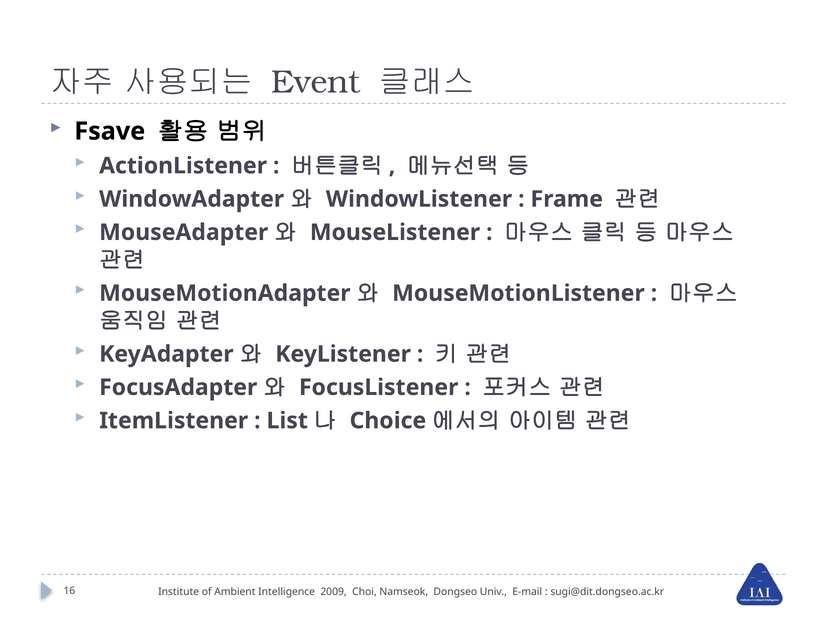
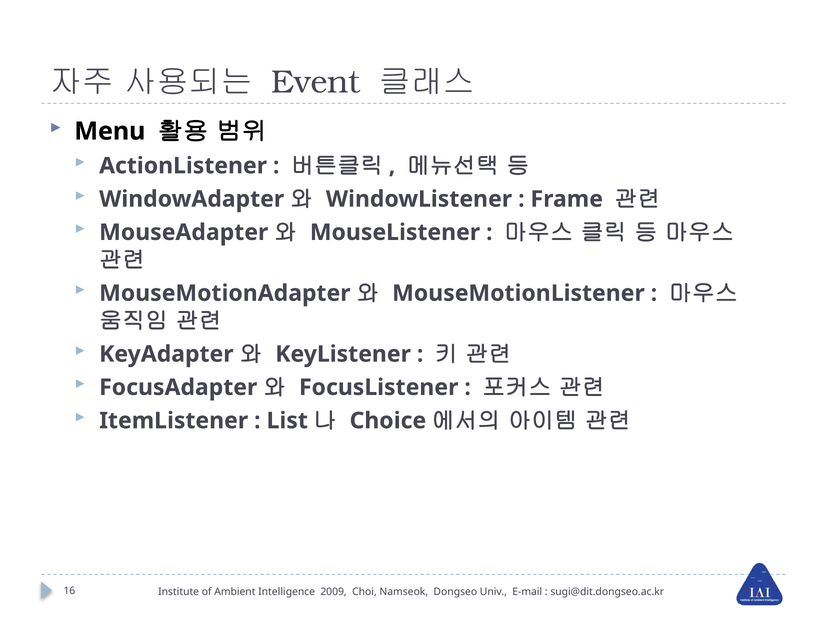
Fsave: Fsave -> Menu (110, 131)
